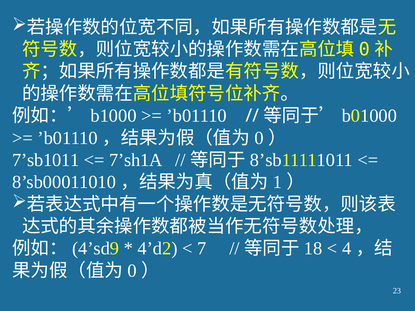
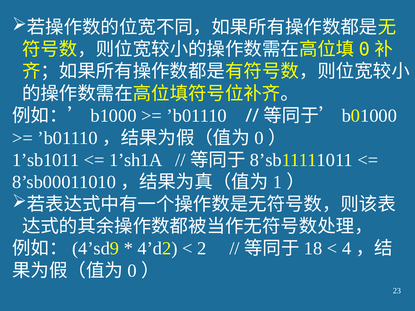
7’sb1011: 7’sb1011 -> 1’sb1011 (46, 160)
7’sh1A: 7’sh1A -> 1’sh1A (136, 160)
7: 7 -> 2 (202, 249)
